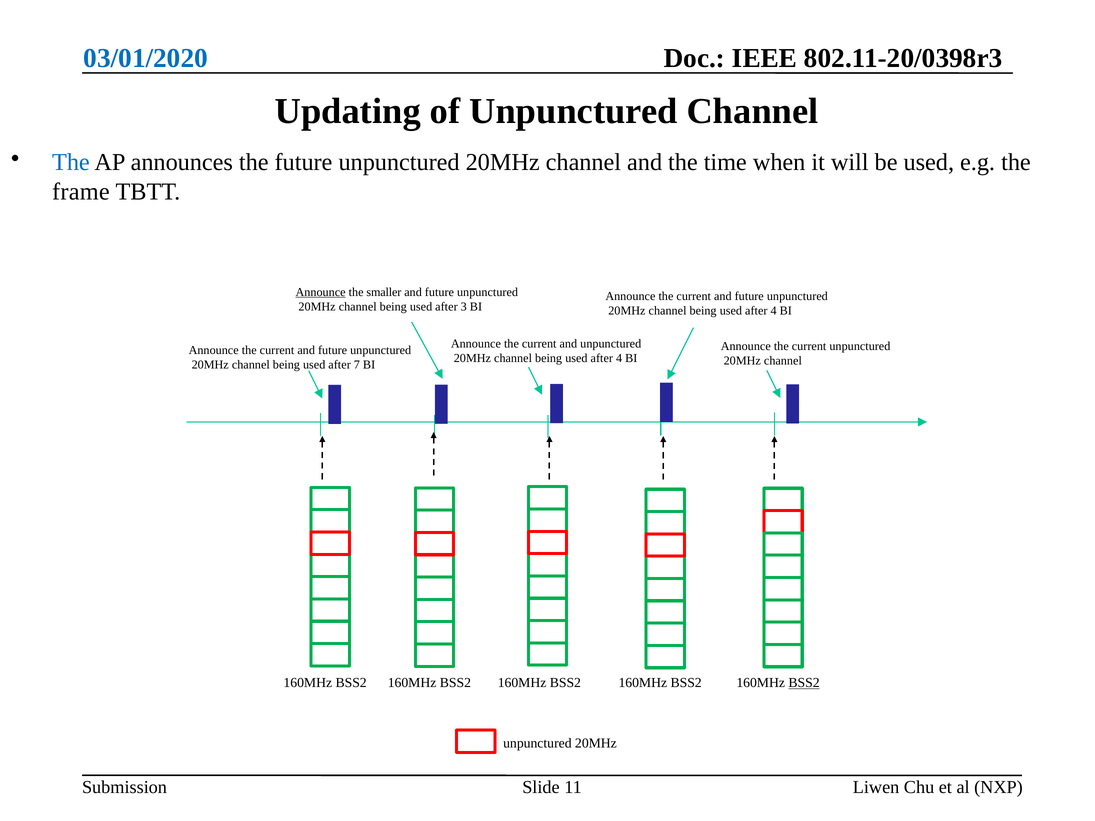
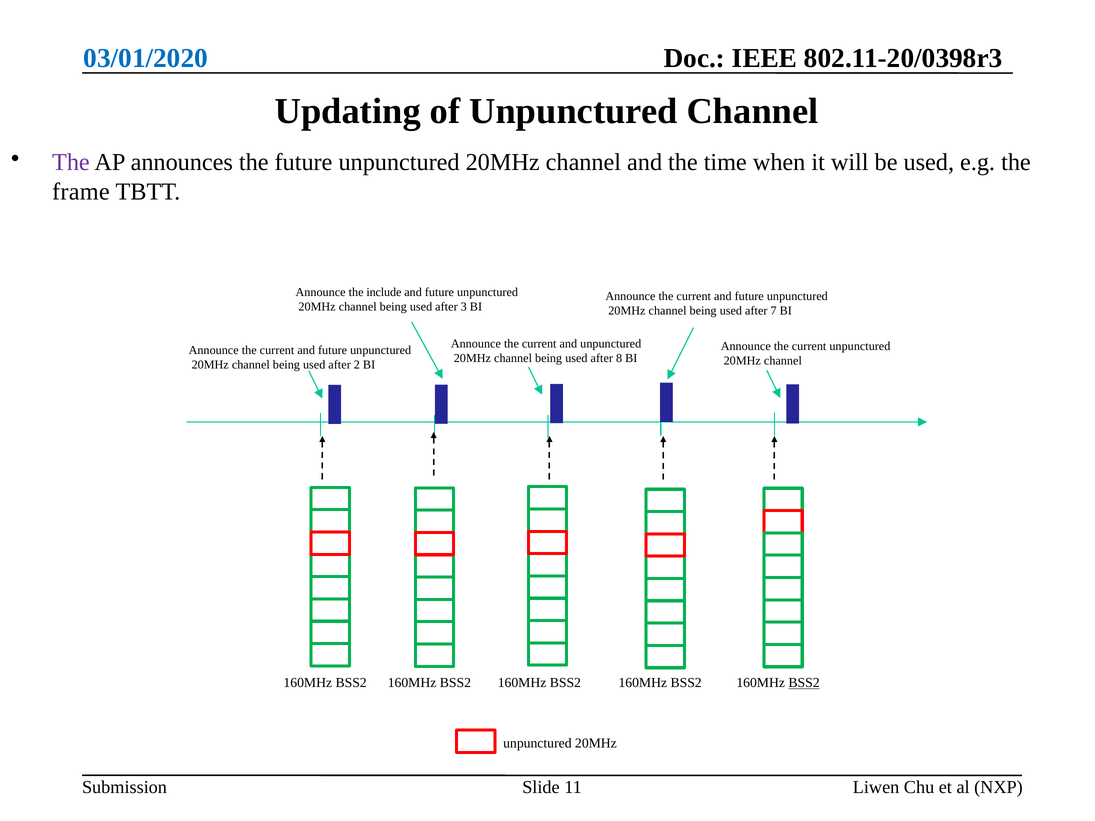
The colour: blue -> purple (71, 163)
Announce underline: present -> none (321, 292)
smaller: smaller -> include (384, 292)
4: 4 -> 7 (774, 311)
4: 4 -> 8 (619, 359)
7: 7 -> 2 (357, 365)
